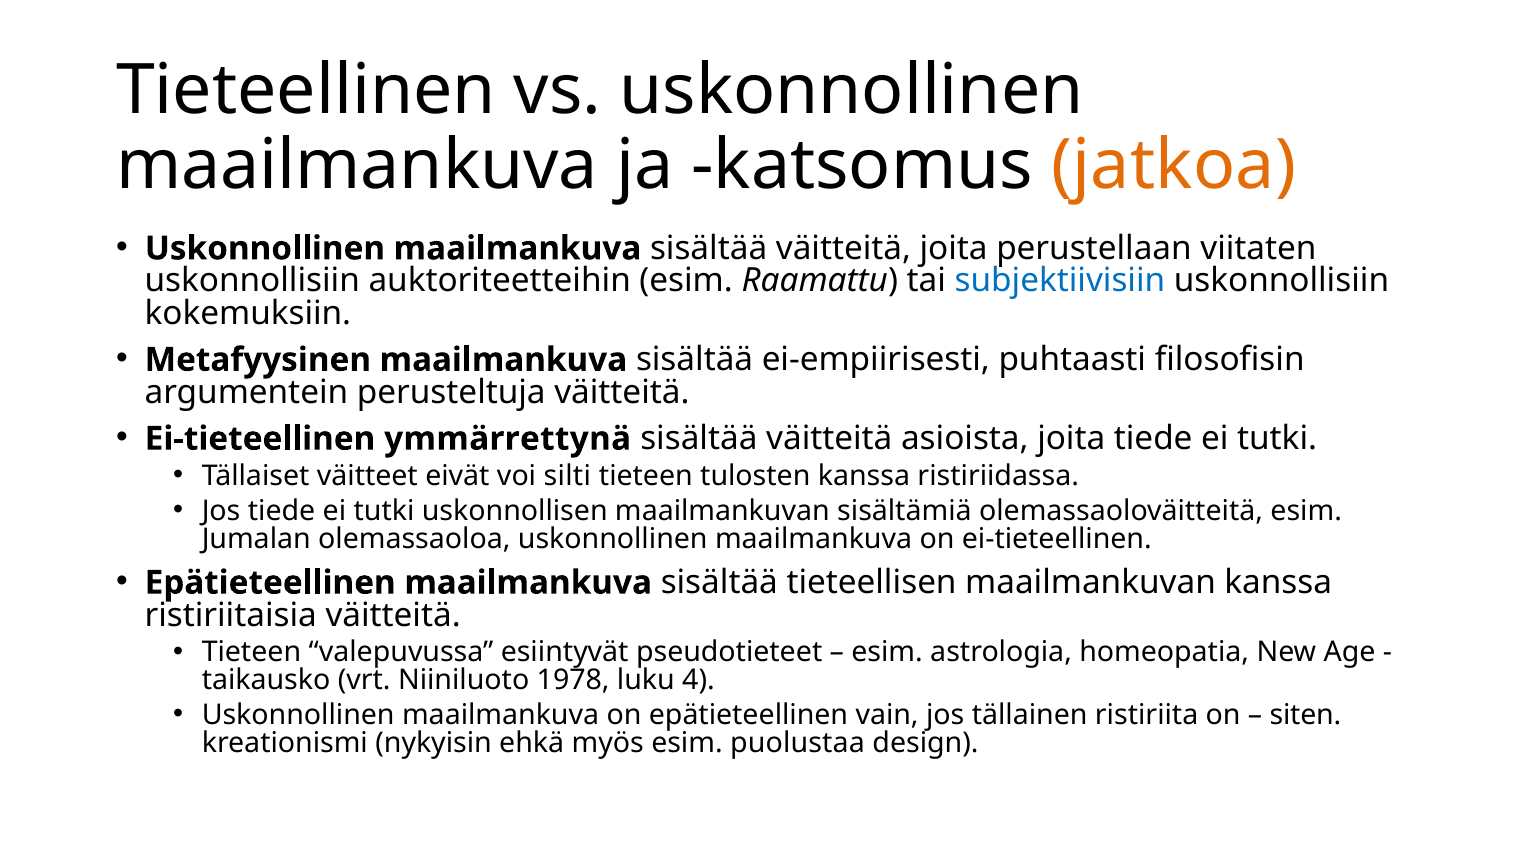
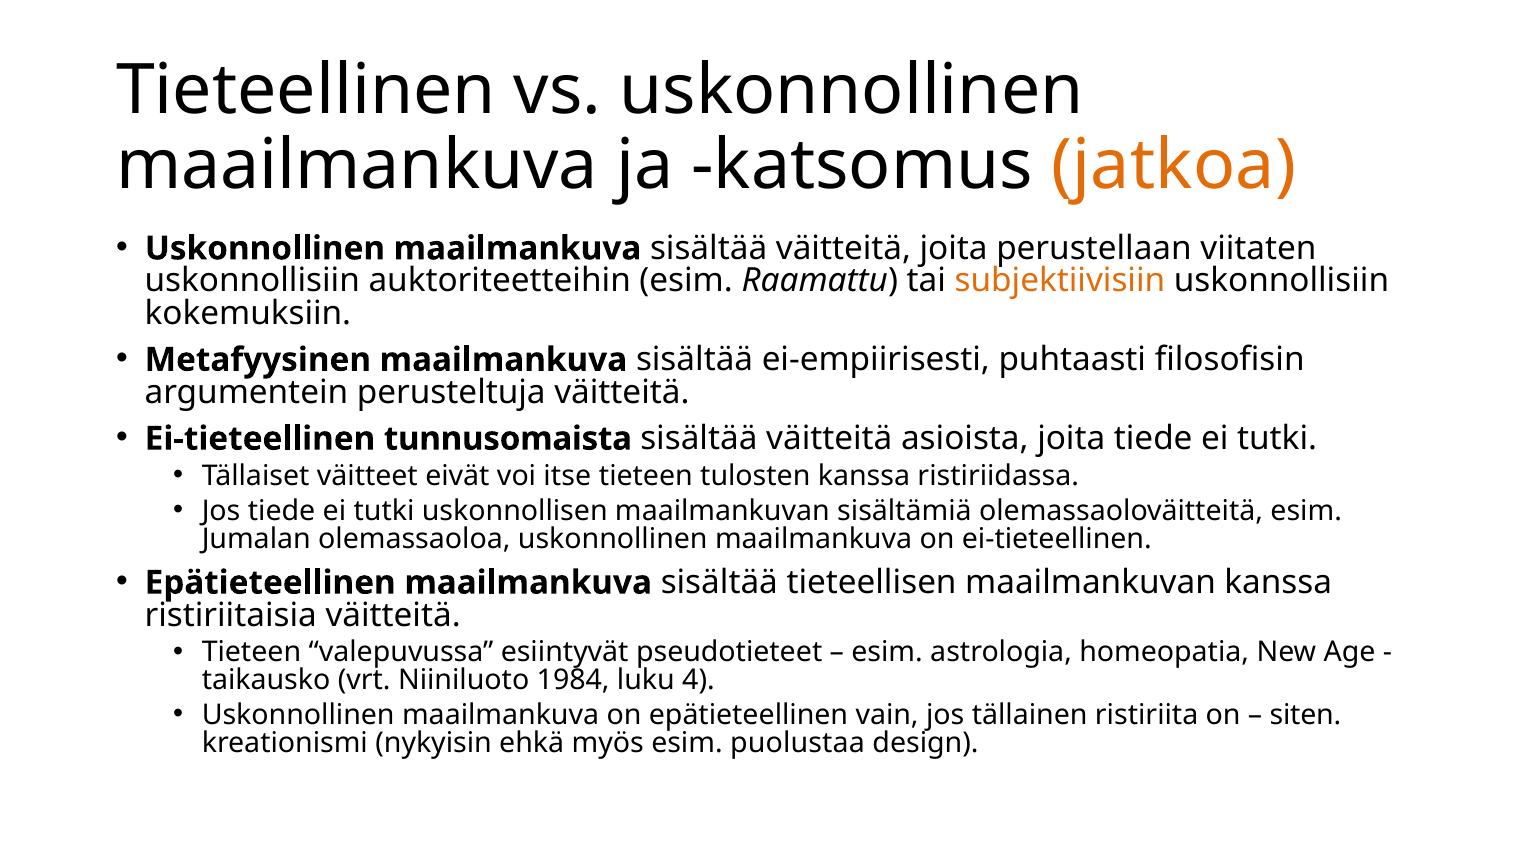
subjektiivisiin colour: blue -> orange (1060, 281)
ymmärrettynä: ymmärrettynä -> tunnusomaista (508, 439)
silti: silti -> itse (567, 476)
1978: 1978 -> 1984 (573, 681)
